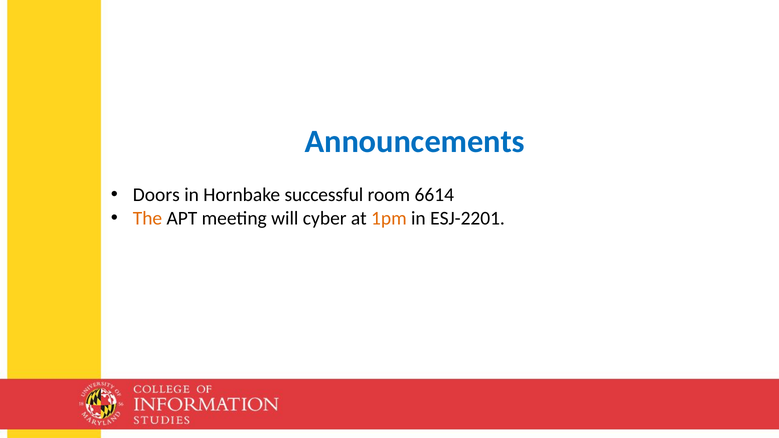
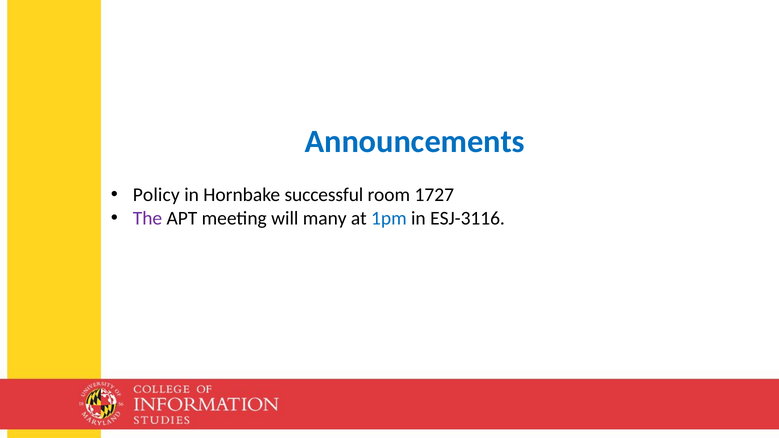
Doors: Doors -> Policy (156, 195)
6614: 6614 -> 1727 (434, 195)
The colour: orange -> purple (147, 218)
cyber: cyber -> many (325, 218)
1pm colour: orange -> blue (389, 218)
ESJ-2201: ESJ-2201 -> ESJ-3116 (468, 218)
